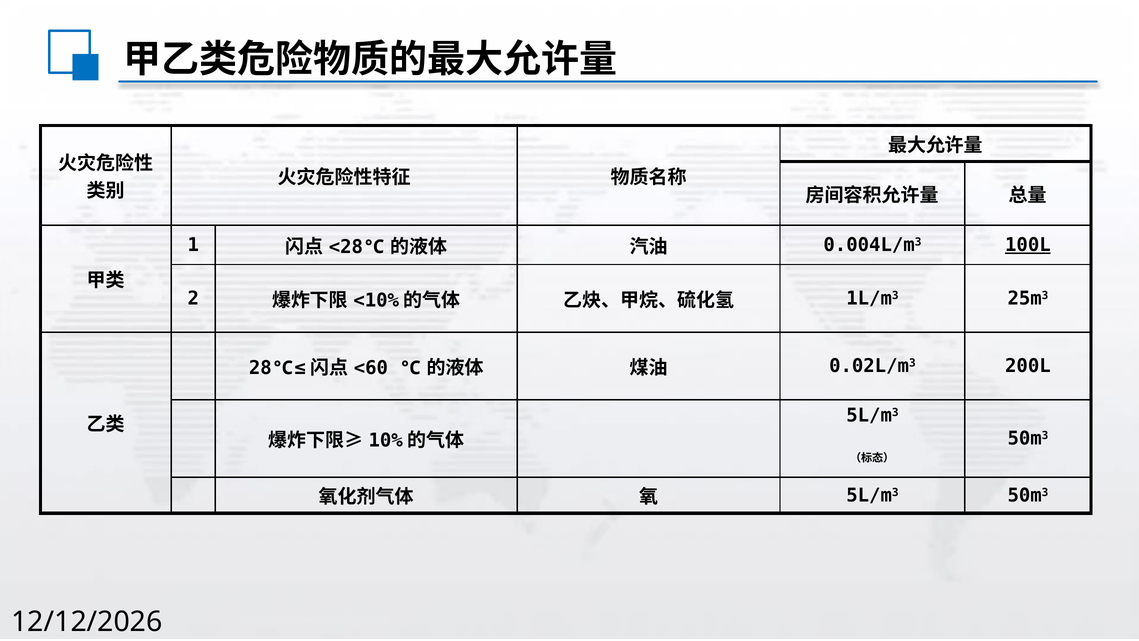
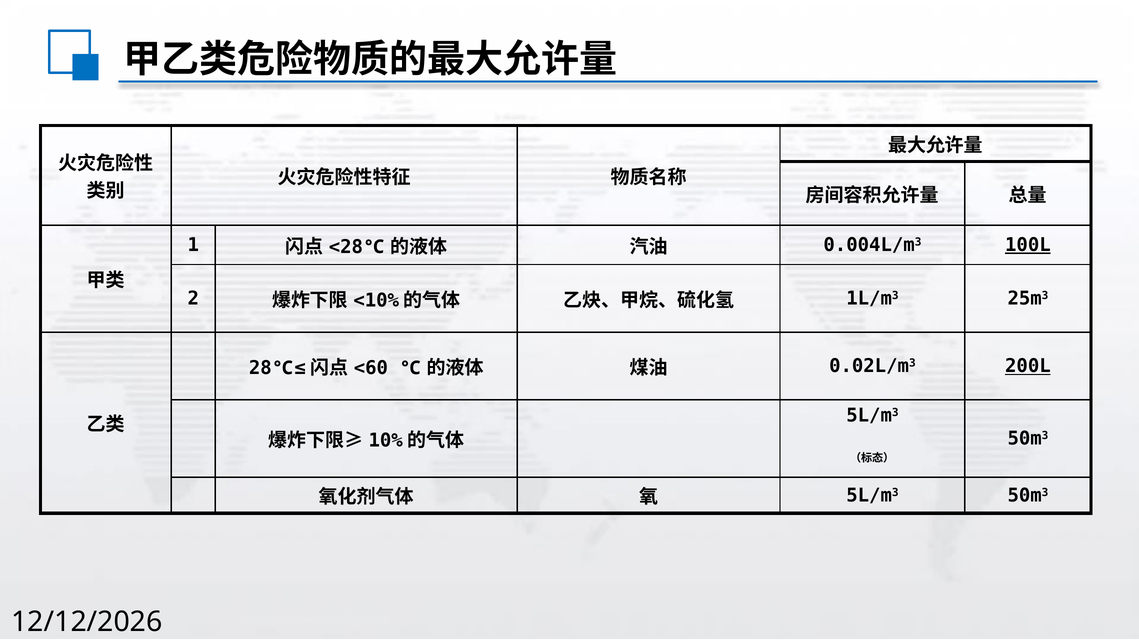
200L underline: none -> present (1028, 366)
